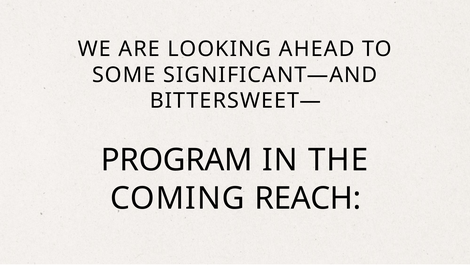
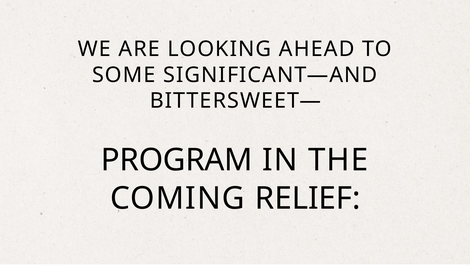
REACH: REACH -> RELIEF (308, 198)
